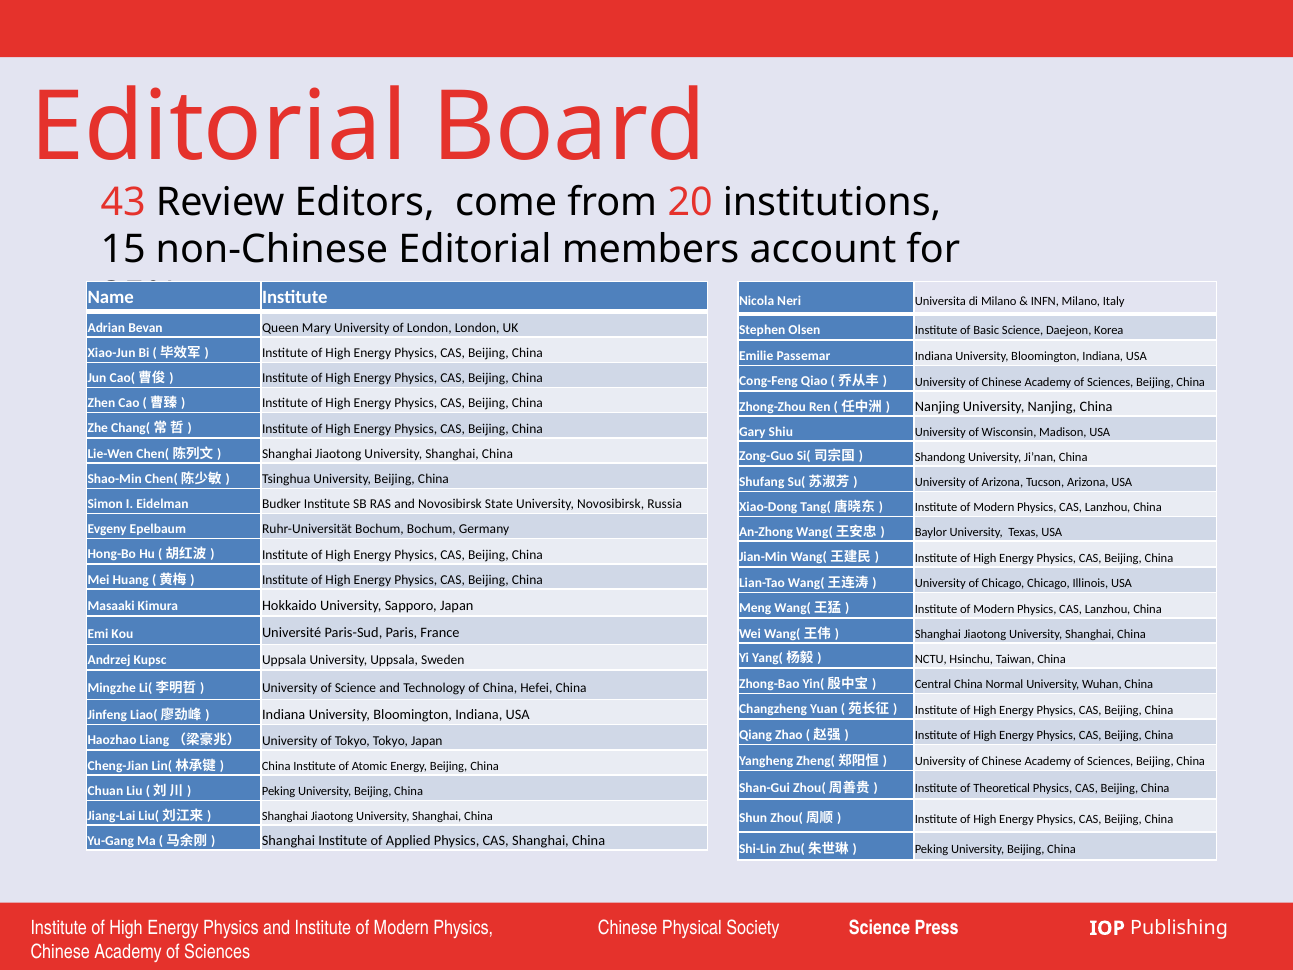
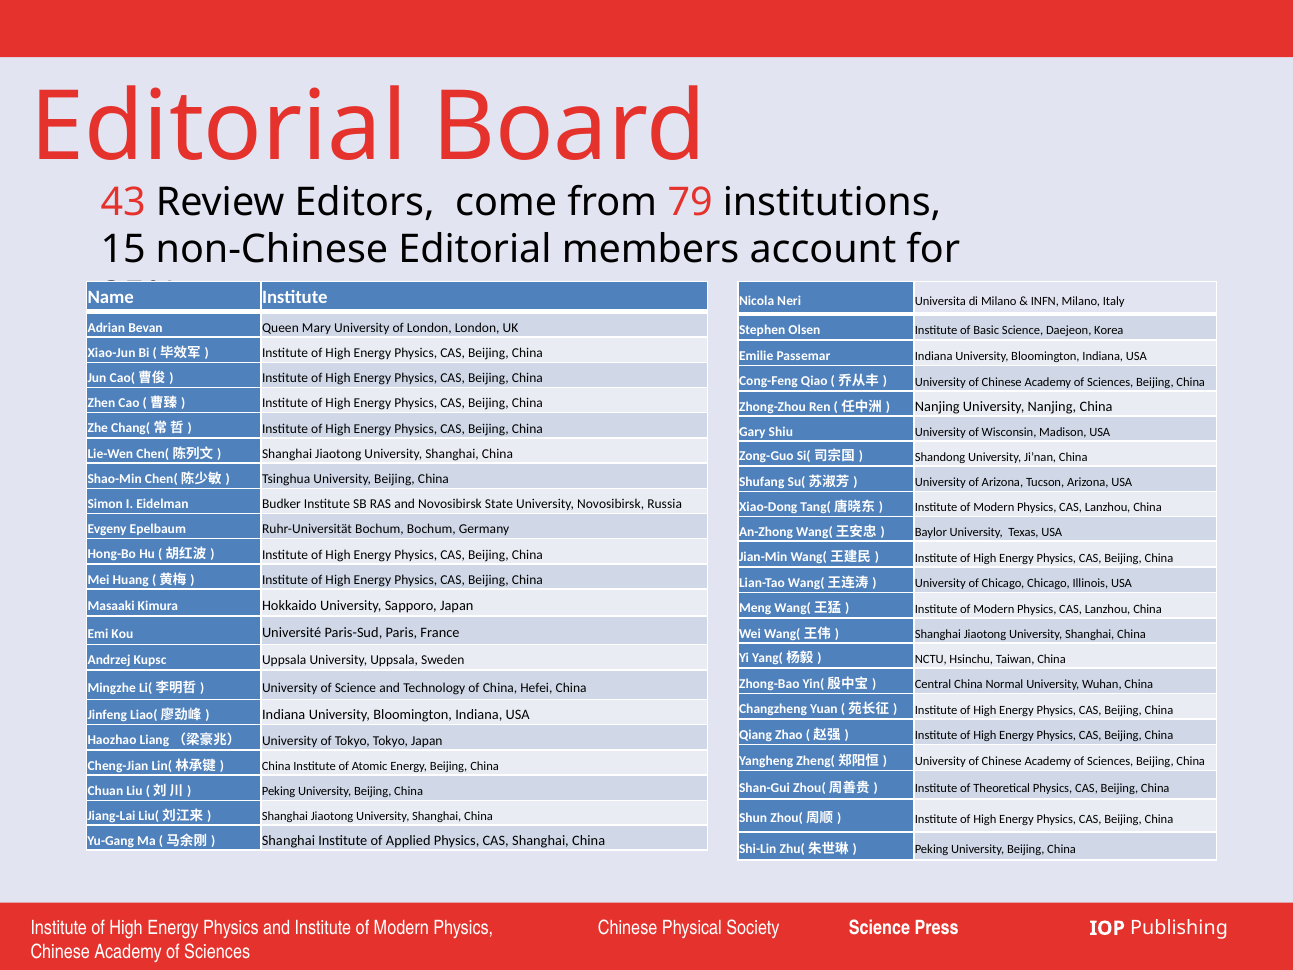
20: 20 -> 79 (690, 202)
